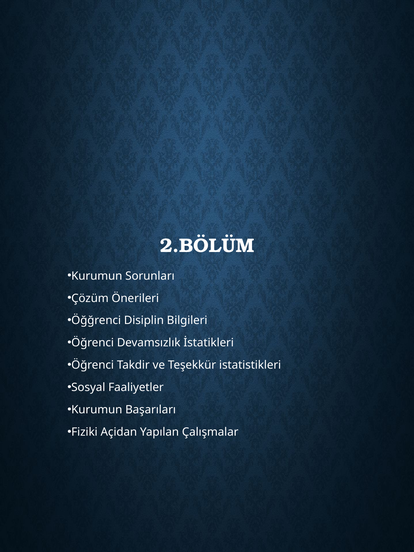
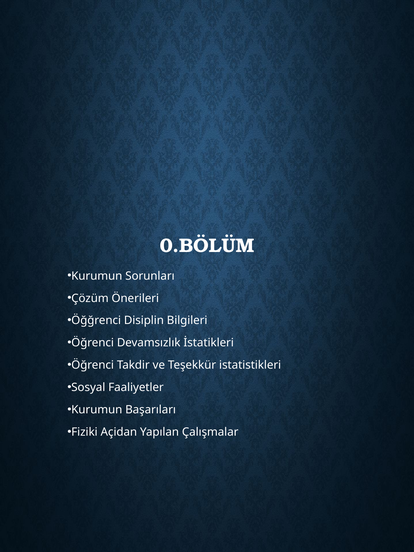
2.BÖLÜM: 2.BÖLÜM -> 0.BÖLÜM (207, 246)
